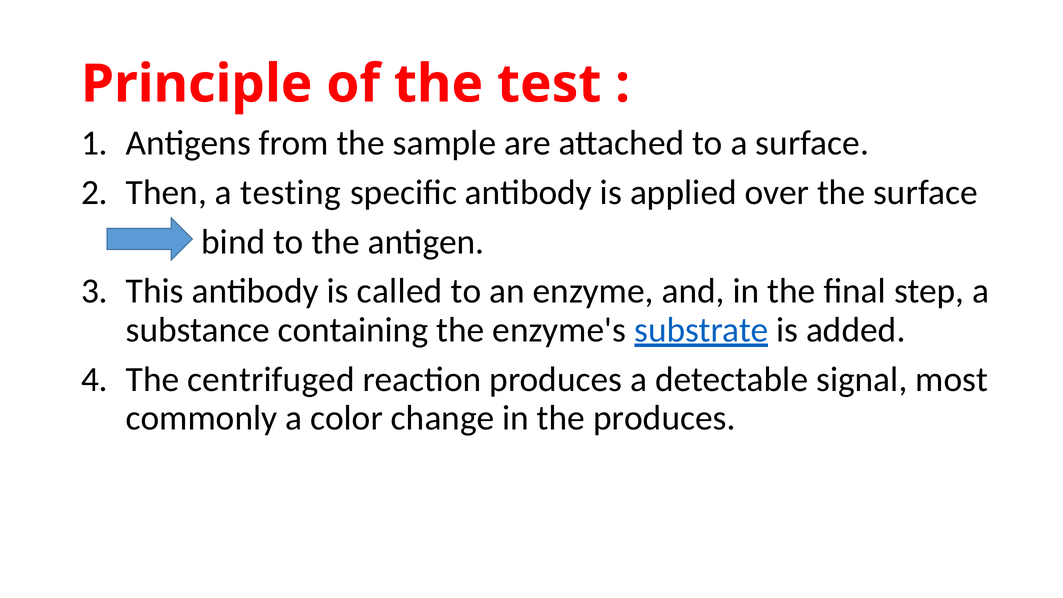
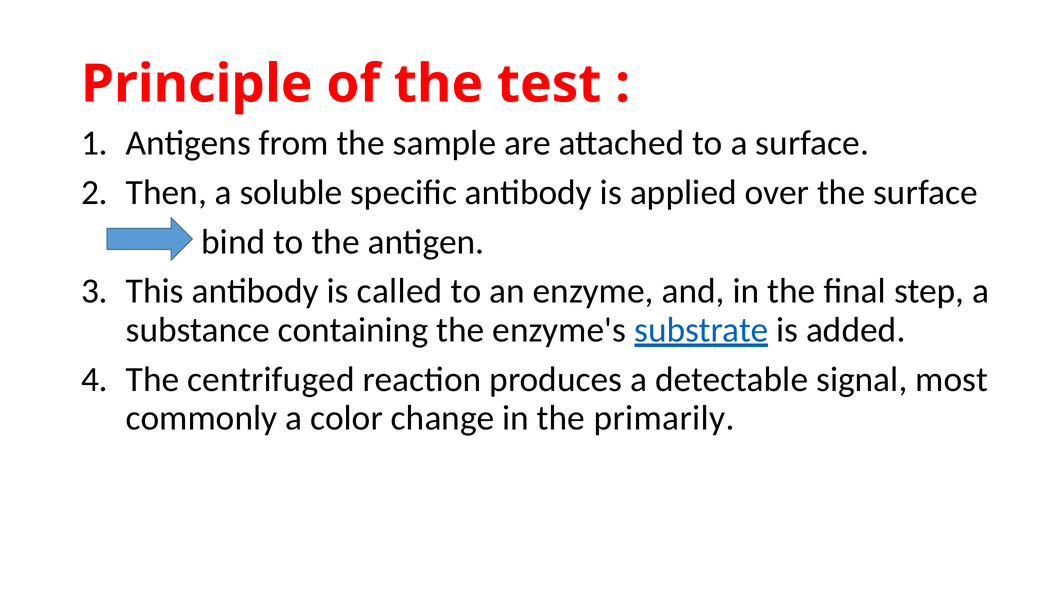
testing: testing -> soluble (291, 192)
the produces: produces -> primarily (664, 418)
